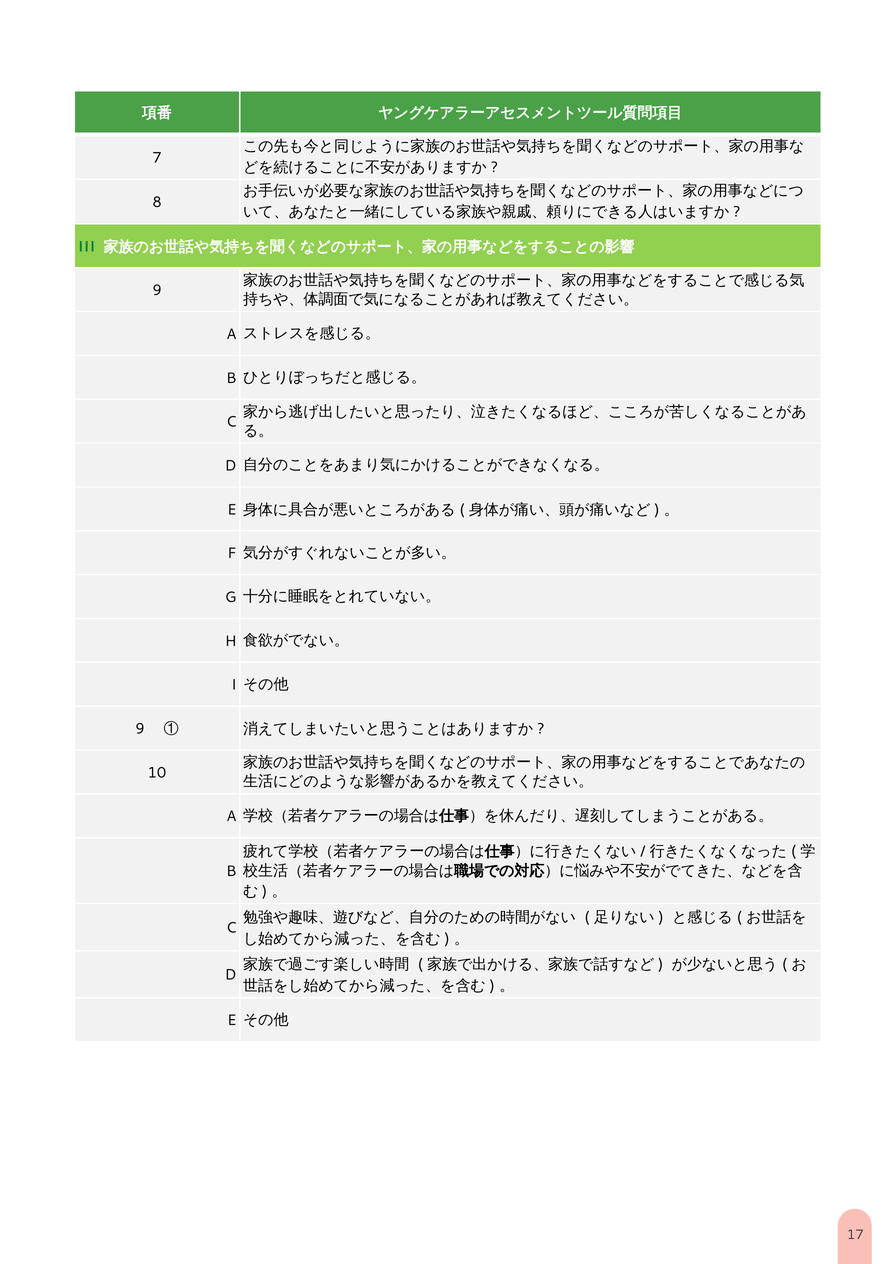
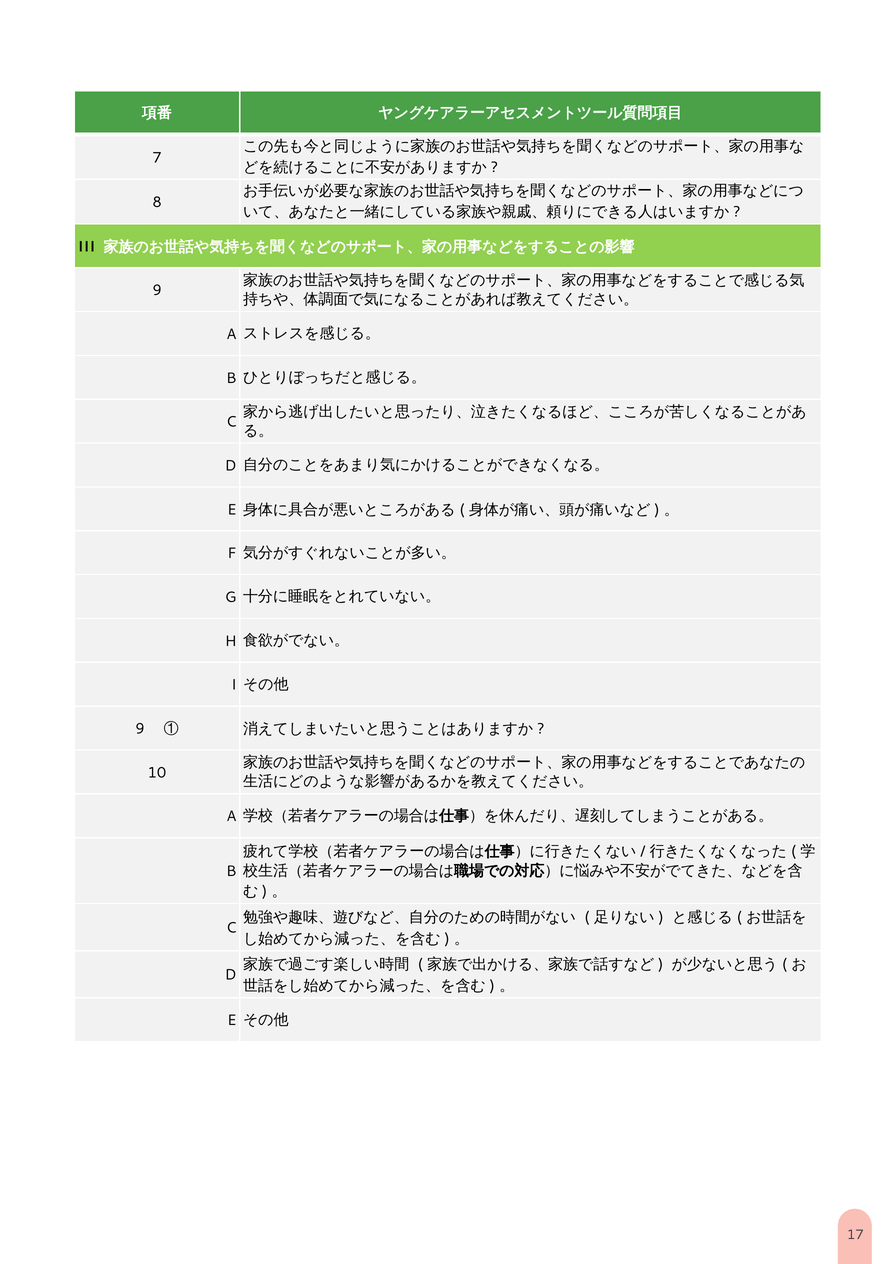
III colour: green -> black (86, 247)
